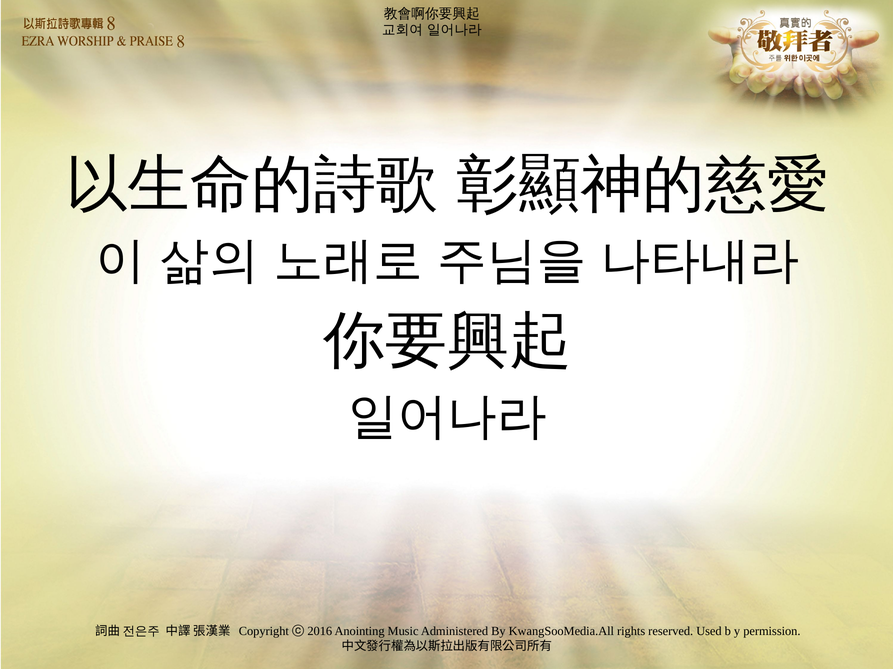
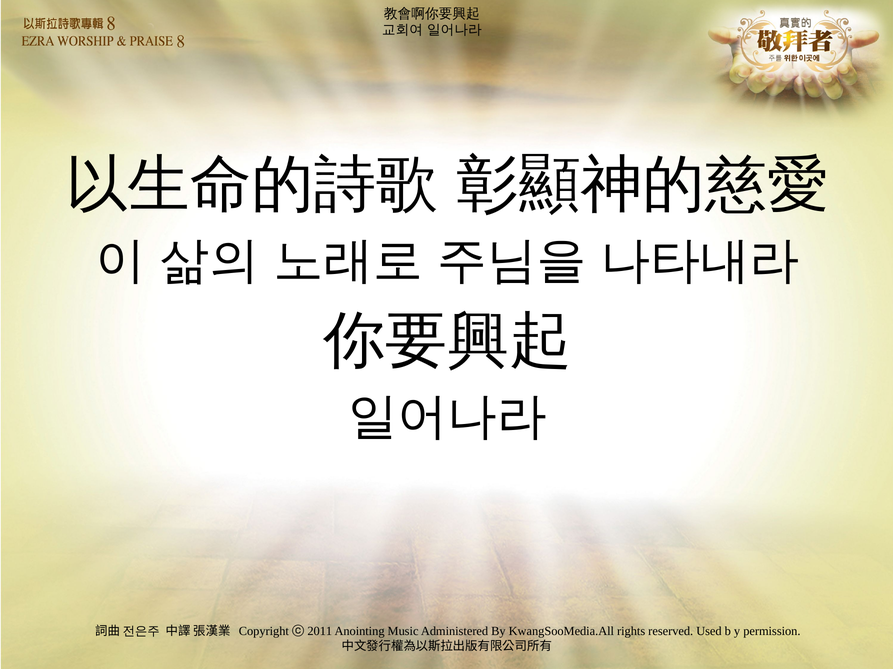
2016: 2016 -> 2011 (320, 632)
